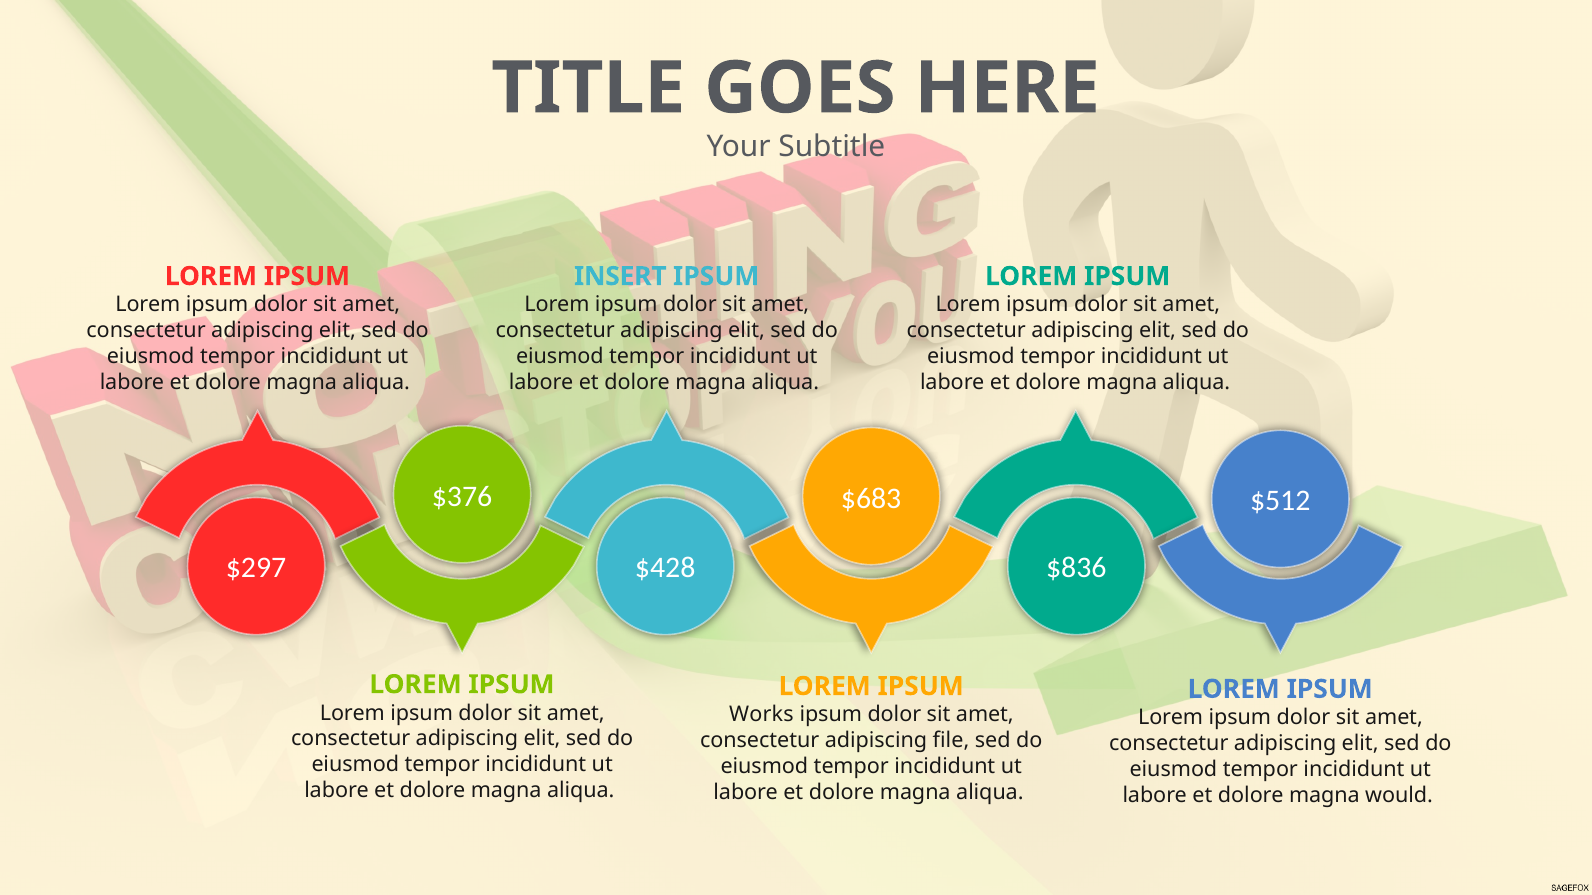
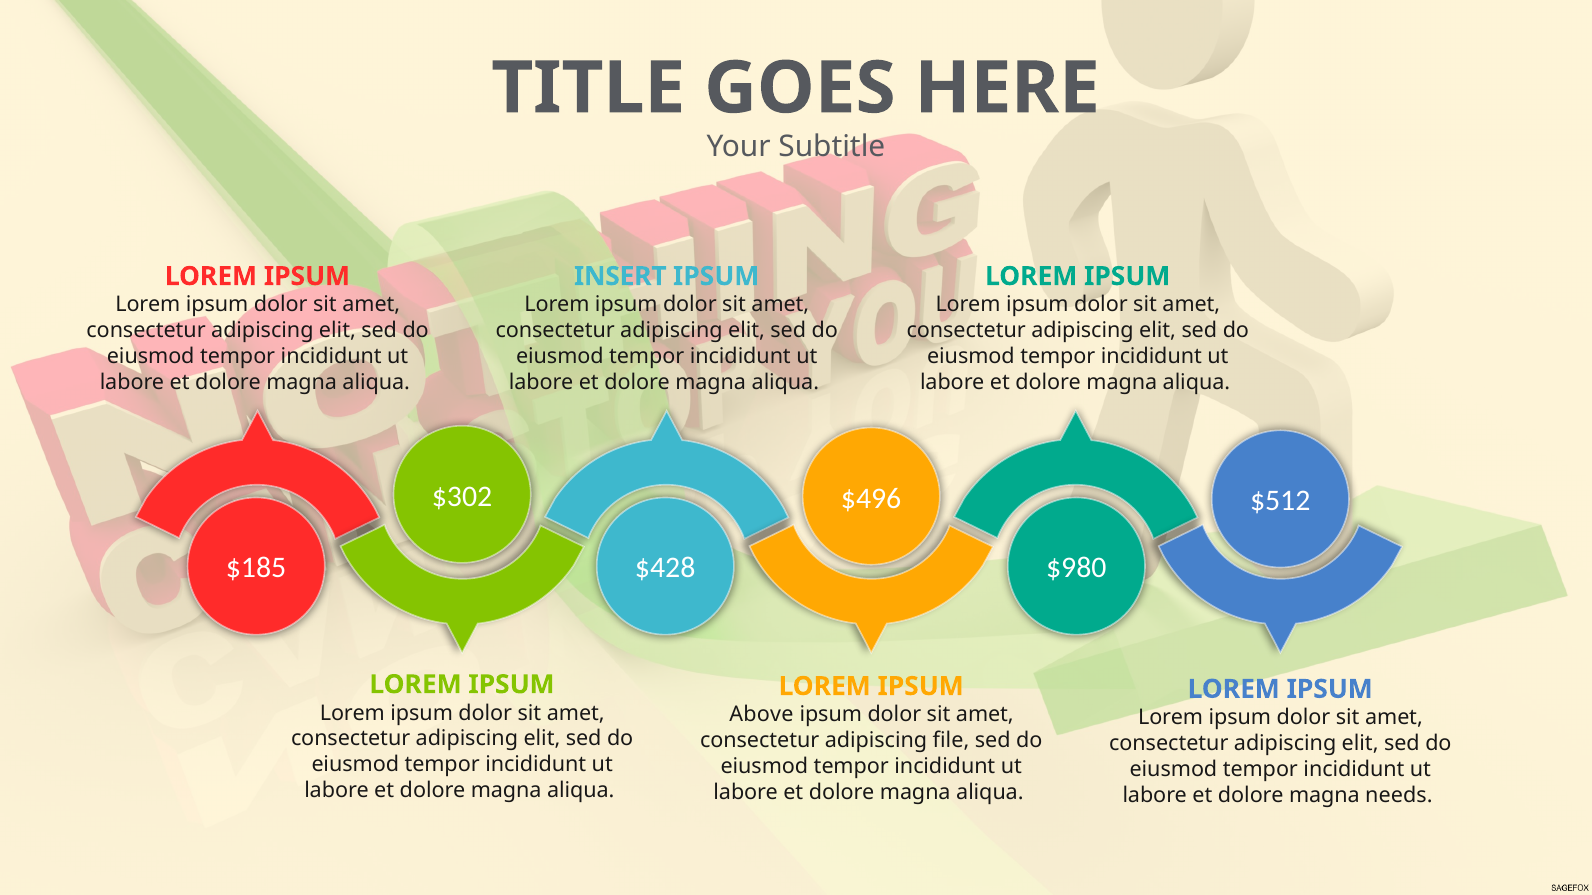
$376: $376 -> $302 (462, 497)
$683: $683 -> $496 (871, 498)
$297: $297 -> $185 (256, 568)
$836: $836 -> $980 (1076, 568)
Works: Works -> Above (761, 715)
would: would -> needs (1399, 796)
